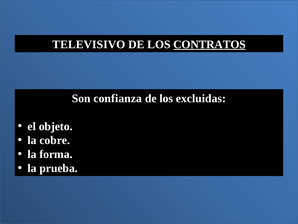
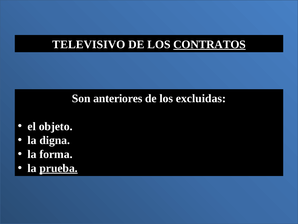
confianza: confianza -> anteriores (118, 98)
cobre: cobre -> digna (55, 140)
prueba underline: none -> present (59, 168)
